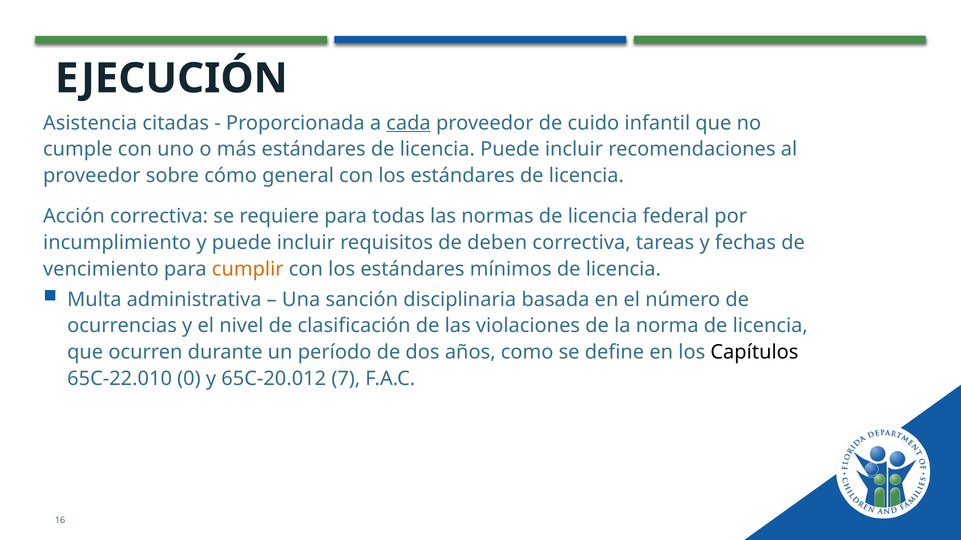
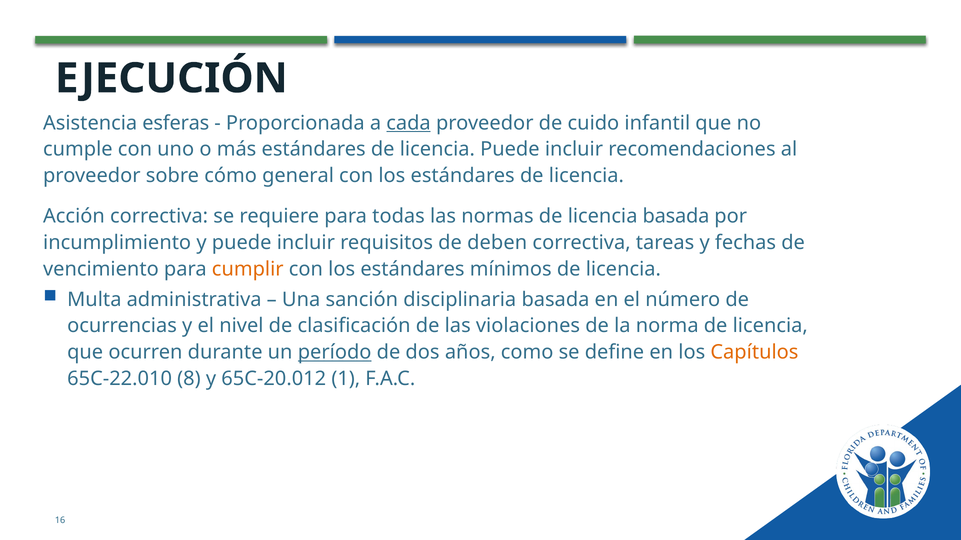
citadas: citadas -> esferas (176, 123)
licencia federal: federal -> basada (676, 217)
período underline: none -> present (335, 353)
Capítulos colour: black -> orange (754, 353)
0: 0 -> 8 (189, 379)
7: 7 -> 1 (346, 379)
